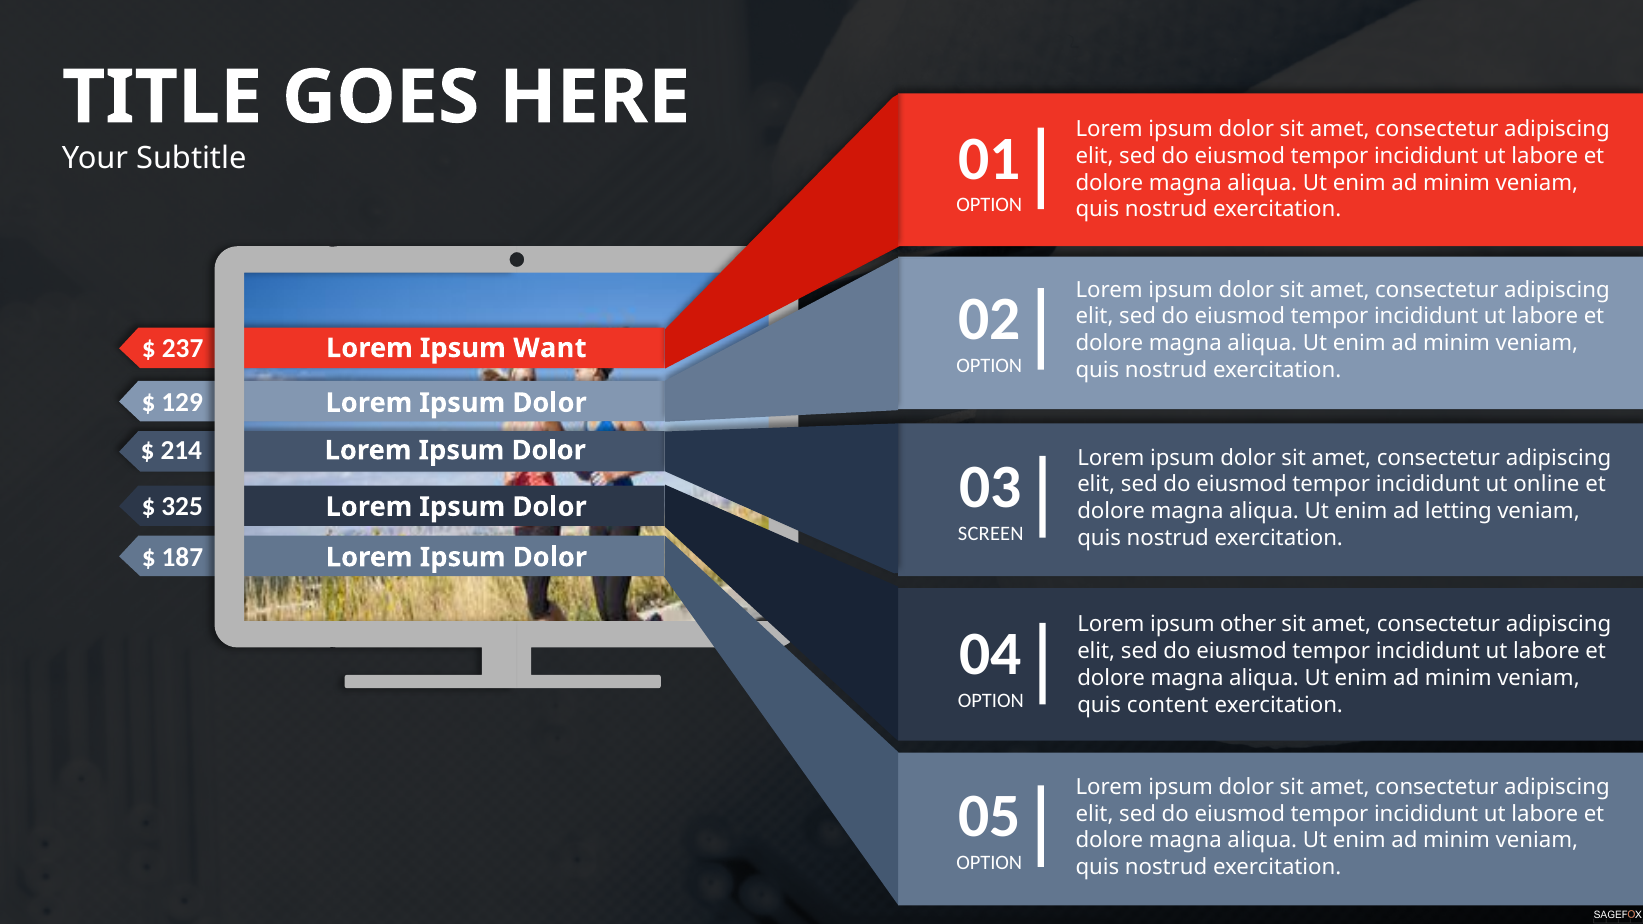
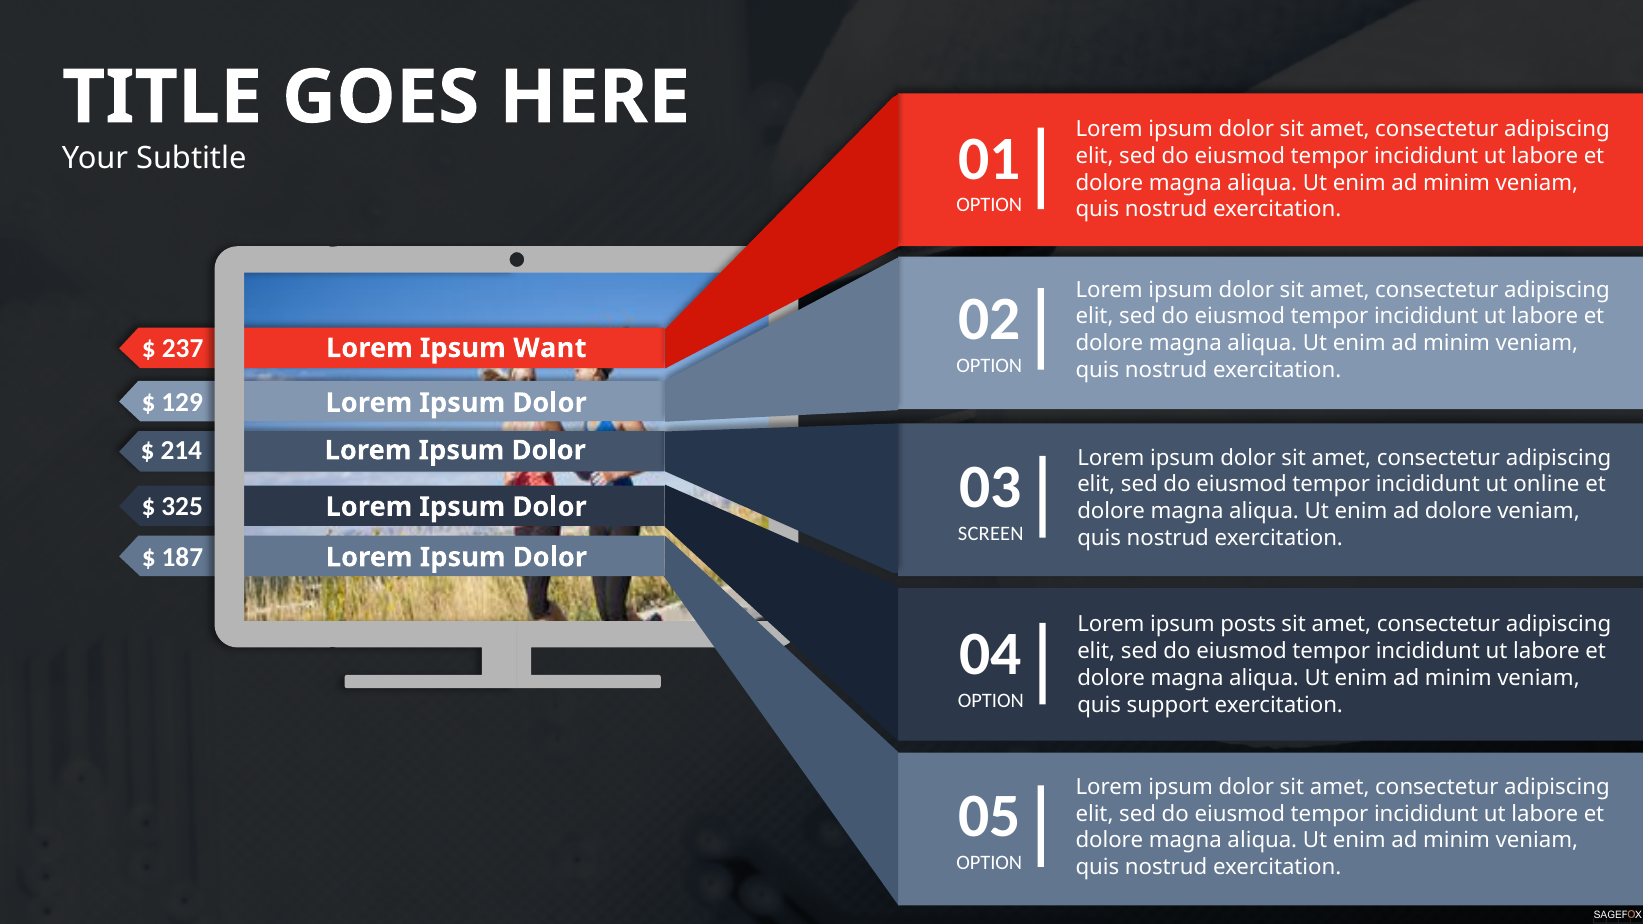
ad letting: letting -> dolore (1458, 511)
other: other -> posts (1248, 625)
content: content -> support (1168, 705)
